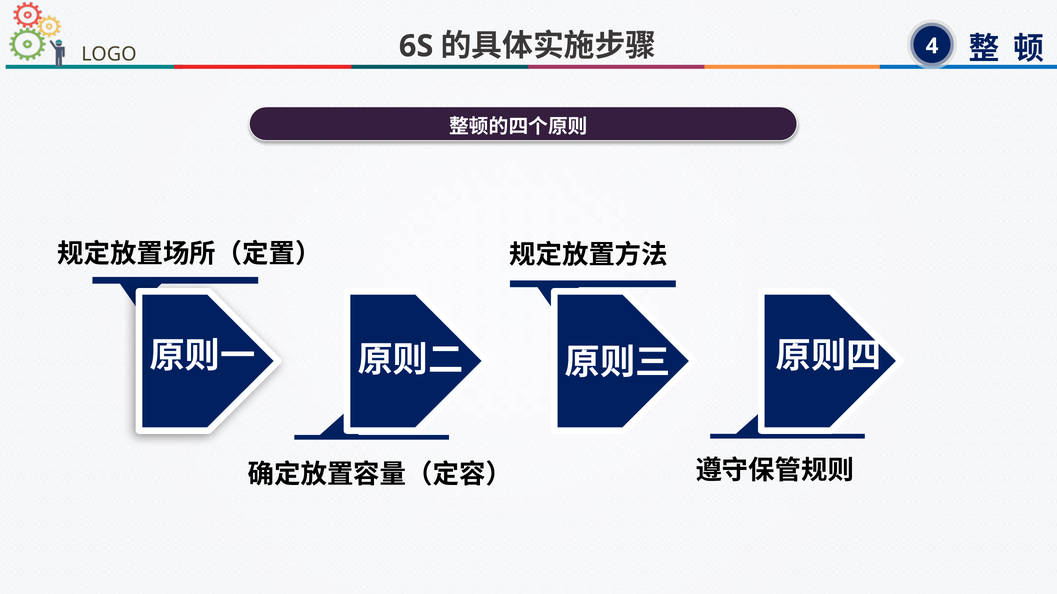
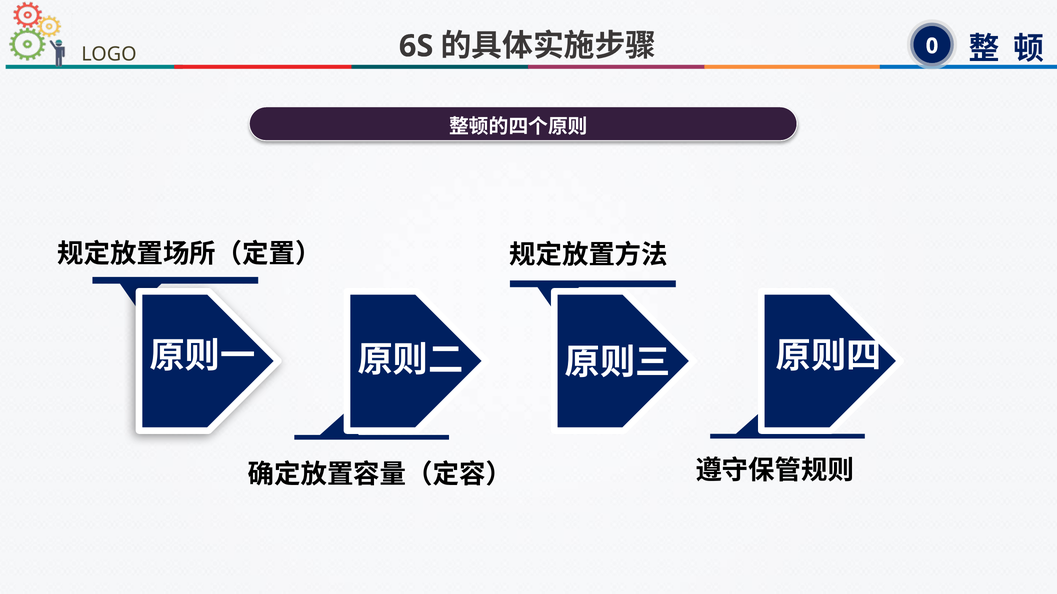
4: 4 -> 0 (932, 46)
